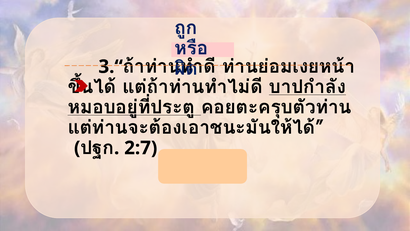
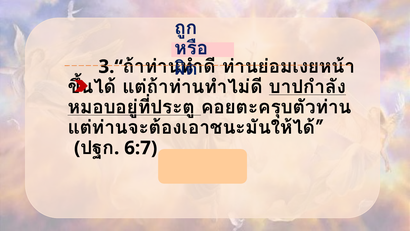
2:7: 2:7 -> 6:7 (141, 148)
